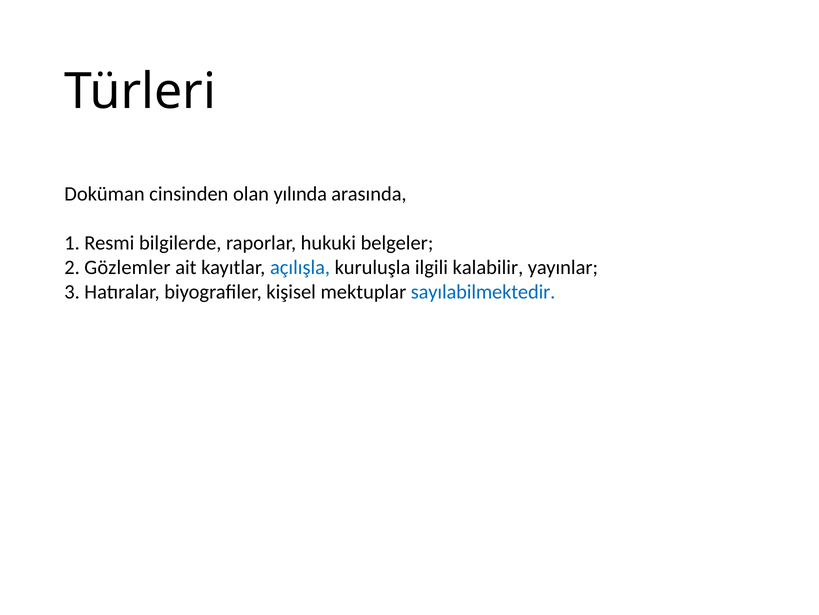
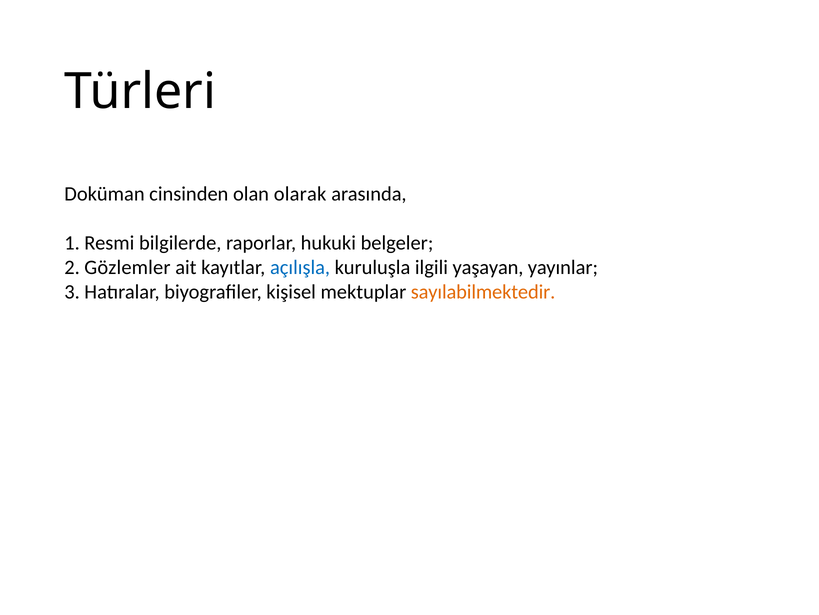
yılında: yılında -> olarak (300, 194)
kalabilir: kalabilir -> yaşayan (488, 267)
sayılabilmektedir colour: blue -> orange (483, 292)
